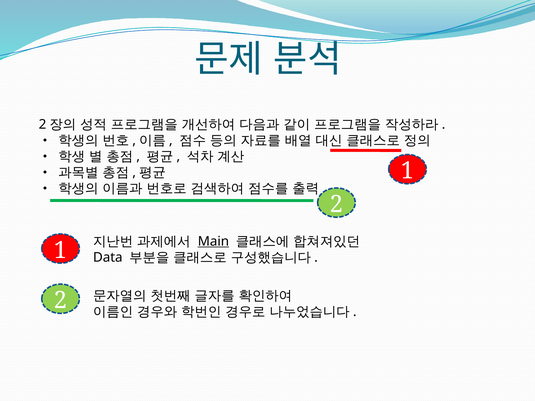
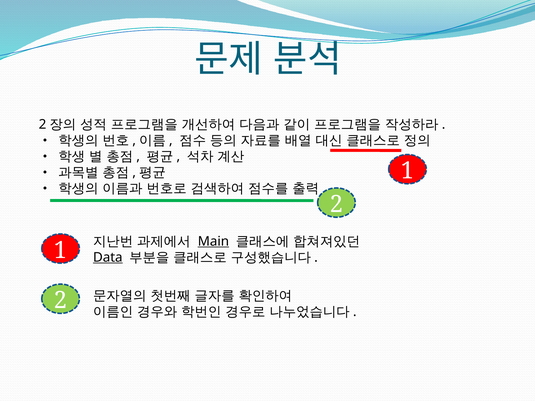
Data underline: none -> present (108, 258)
